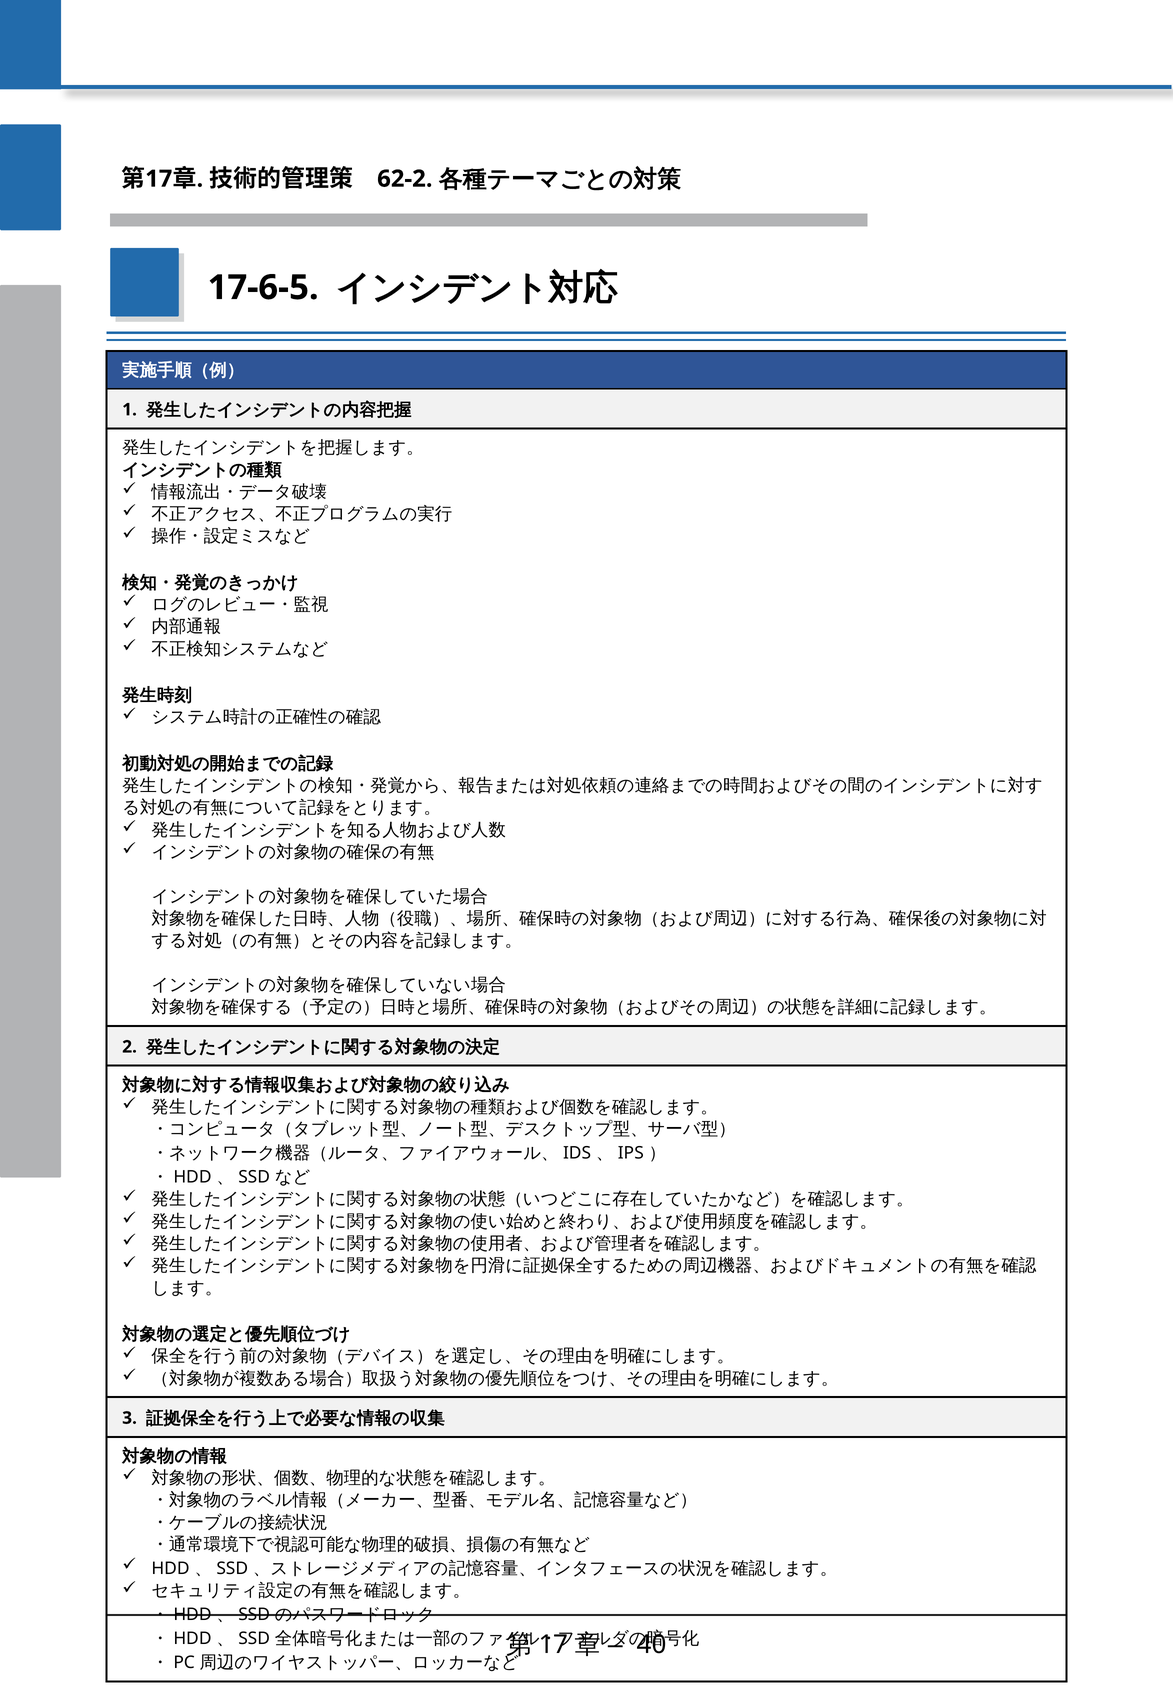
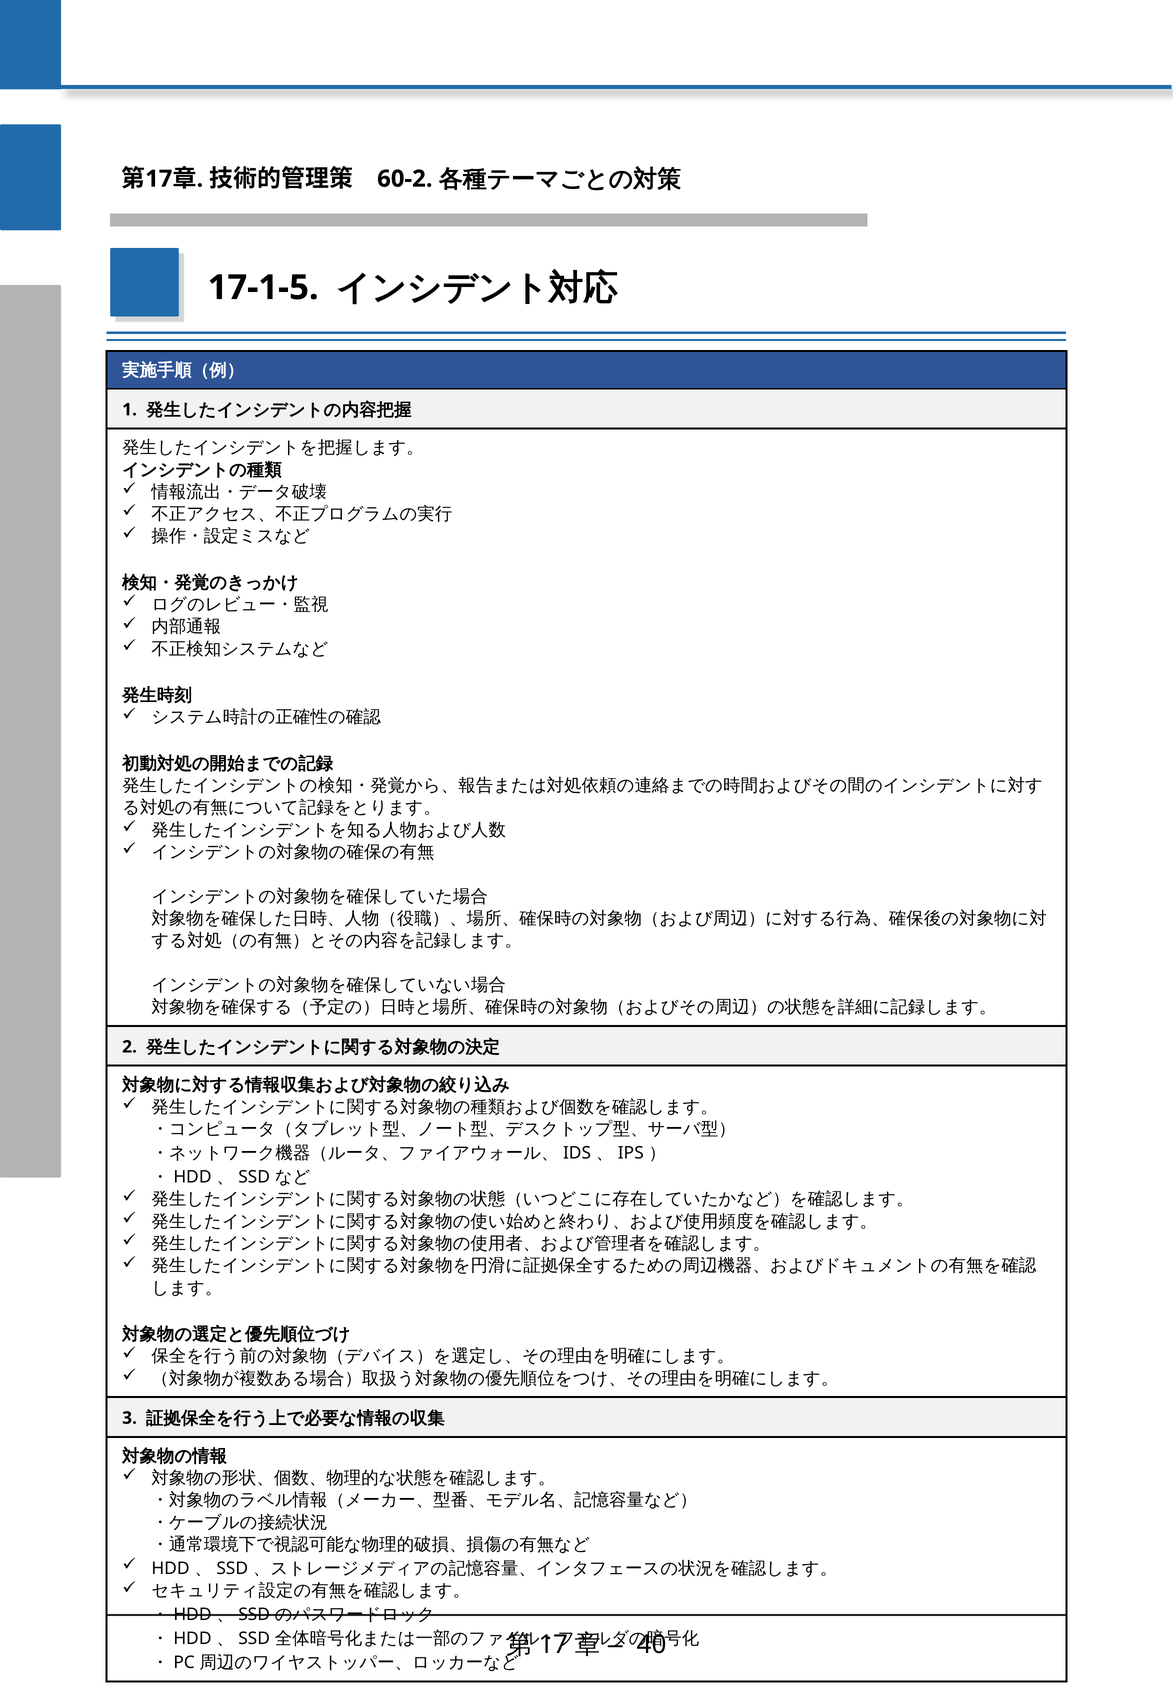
62-2: 62-2 -> 60-2 (405, 179)
17-6-5: 17-6-5 -> 17-1-5 (263, 288)
